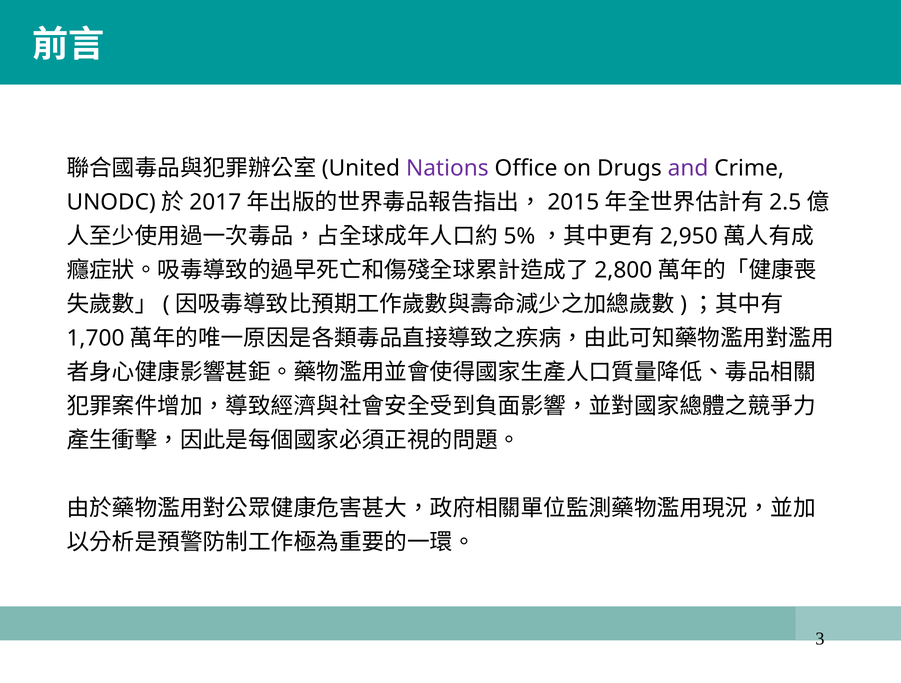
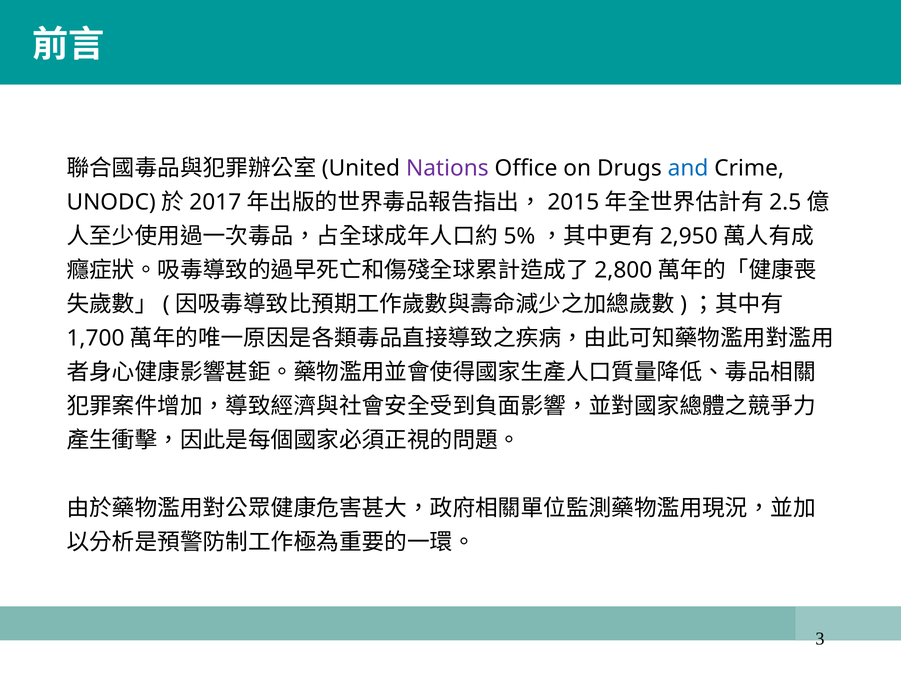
and colour: purple -> blue (688, 168)
